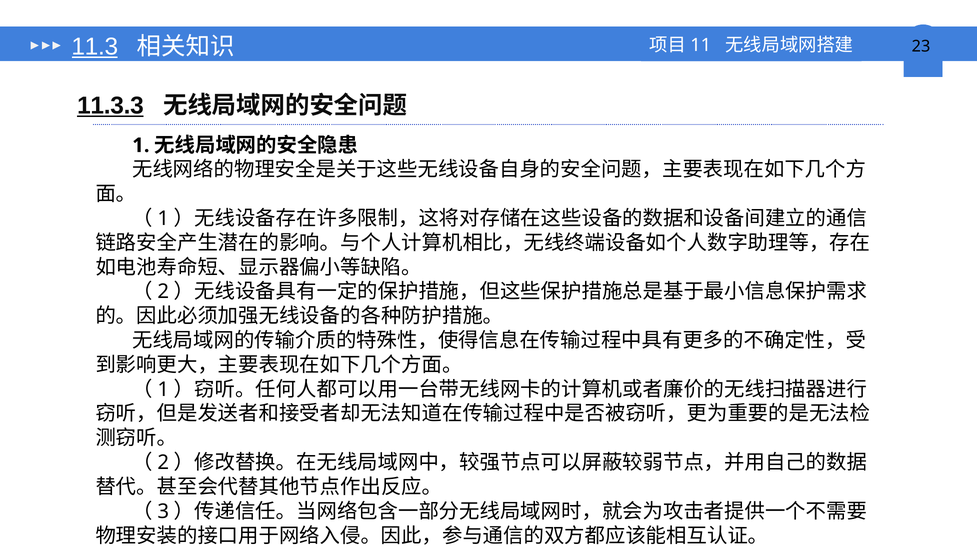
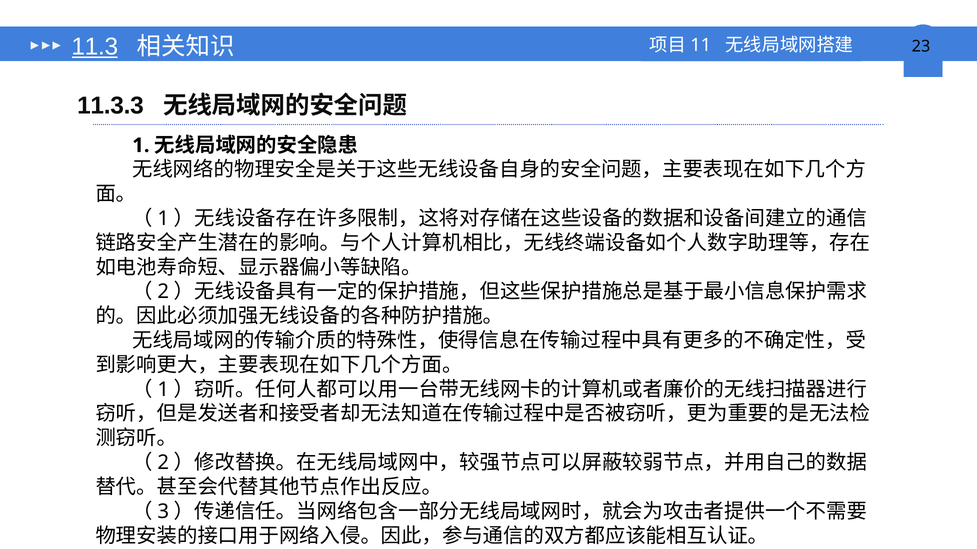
11.3.3 underline: present -> none (110, 106)
